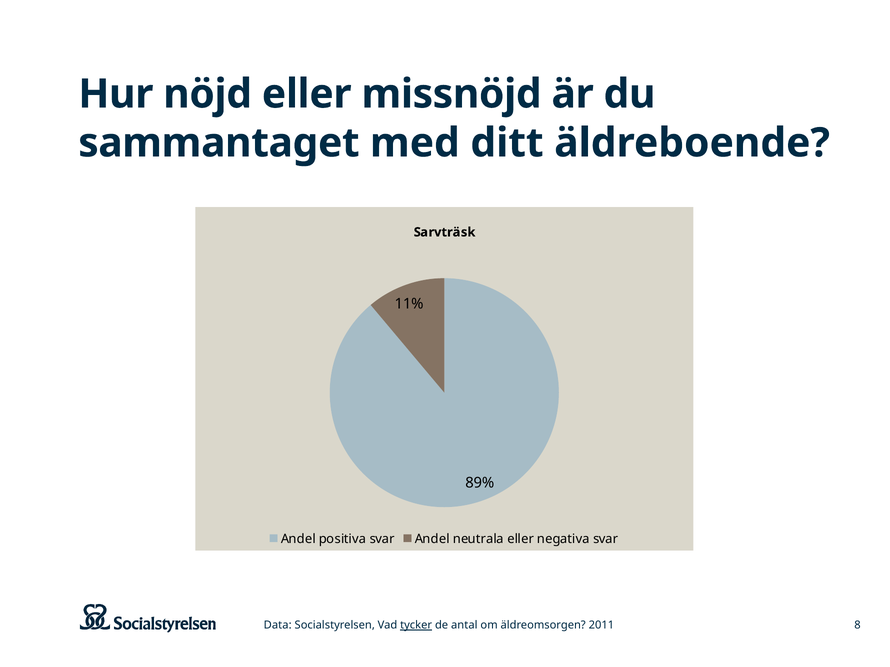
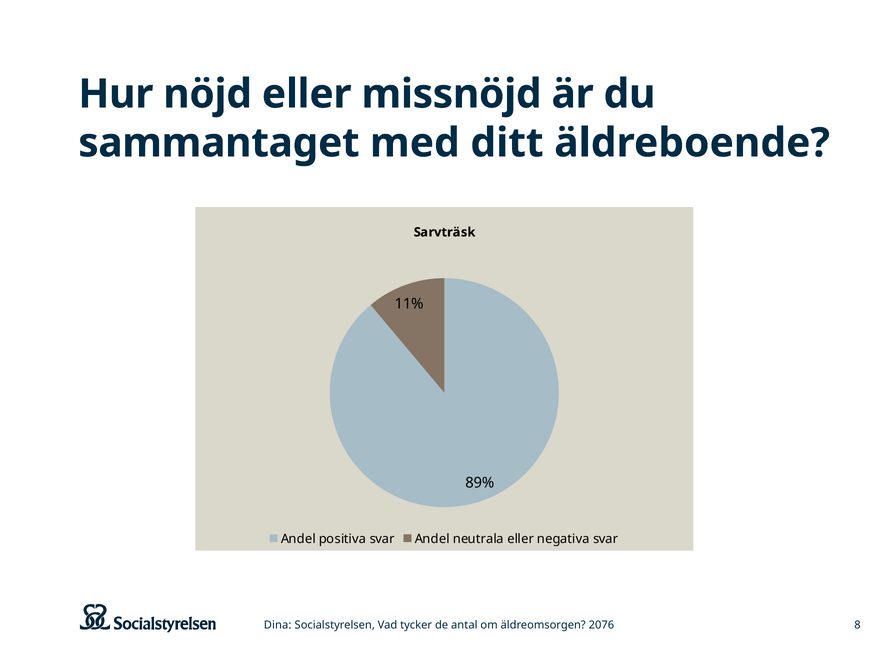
Data: Data -> Dina (278, 626)
tycker underline: present -> none (416, 626)
2011: 2011 -> 2076 (601, 626)
